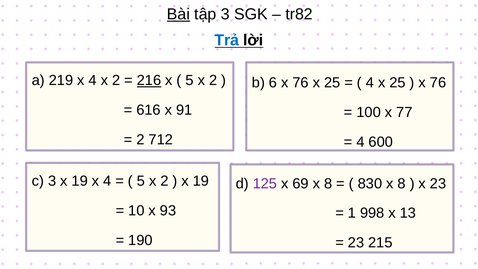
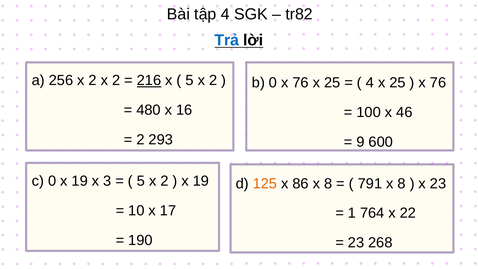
Bài underline: present -> none (178, 14)
tập 3: 3 -> 4 (225, 14)
219: 219 -> 256 (61, 80)
4: 4 -> 2 (93, 80)
b 6: 6 -> 0 (273, 83)
616: 616 -> 480 (149, 110)
91: 91 -> 16 (184, 110)
77: 77 -> 46 (404, 112)
712: 712 -> 293 (161, 140)
4: 4 -> 9 (361, 142)
c 3: 3 -> 0 (52, 181)
19 x 4: 4 -> 3 (107, 181)
125 colour: purple -> orange (265, 183)
69: 69 -> 86 (301, 183)
830: 830 -> 791 (370, 183)
93: 93 -> 17 (168, 211)
998: 998 -> 764 (372, 213)
13: 13 -> 22 (408, 213)
215: 215 -> 268 (380, 243)
